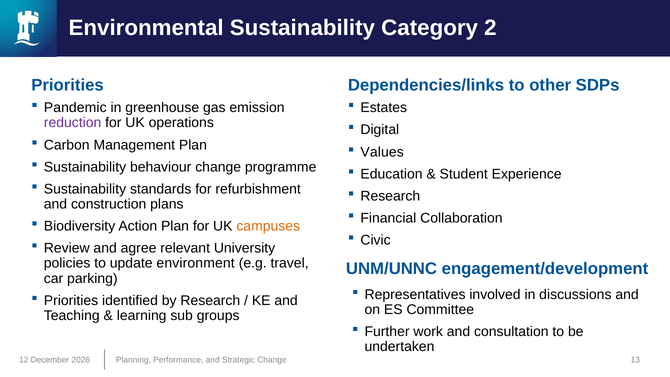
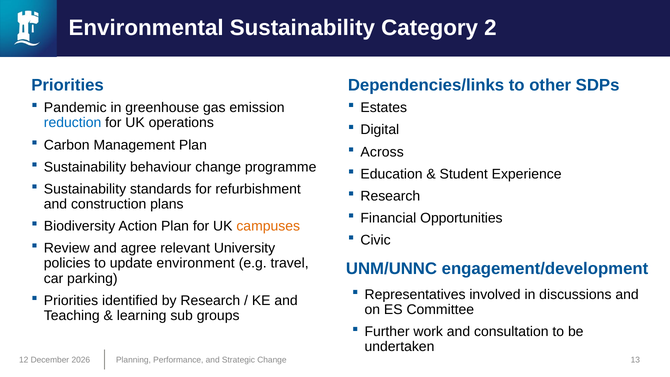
reduction colour: purple -> blue (73, 123)
Values: Values -> Across (382, 152)
Collaboration: Collaboration -> Opportunities (461, 218)
